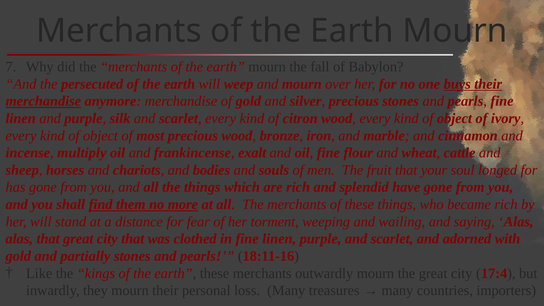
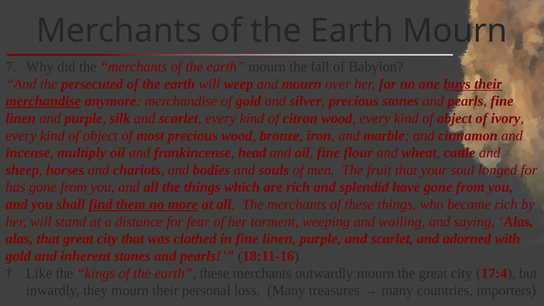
exalt: exalt -> head (252, 153)
partially: partially -> inherent (85, 256)
